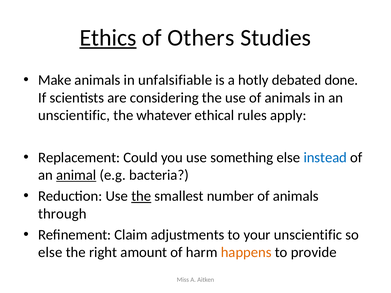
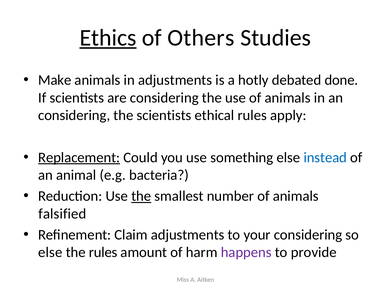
in unfalsifiable: unfalsifiable -> adjustments (175, 80)
unscientific: unscientific -> considering (74, 115)
the whatever: whatever -> scientists (164, 115)
Replacement underline: none -> present (79, 158)
animal underline: present -> none (76, 175)
through: through -> falsified (62, 214)
your unscientific: unscientific -> considering (308, 235)
the right: right -> rules (103, 253)
happens colour: orange -> purple (246, 253)
